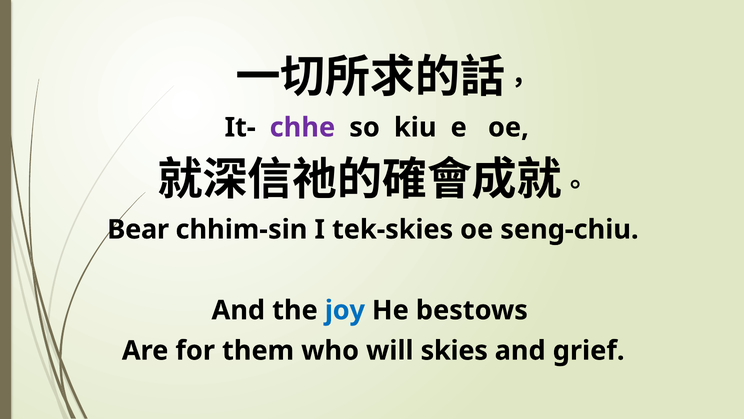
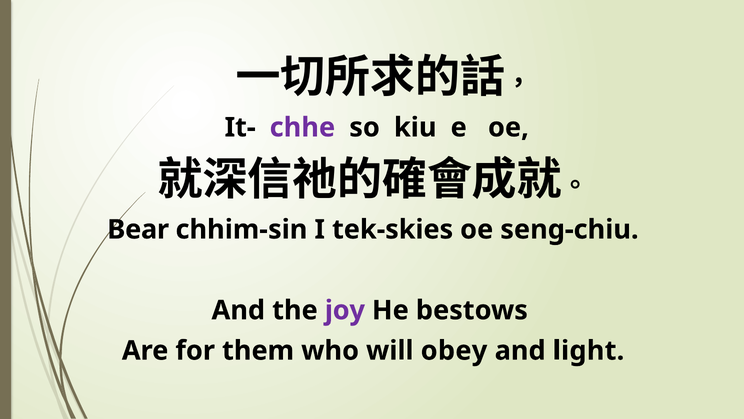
joy colour: blue -> purple (345, 310)
skies: skies -> obey (454, 350)
grief: grief -> light (589, 350)
